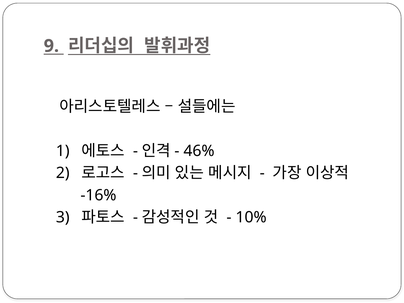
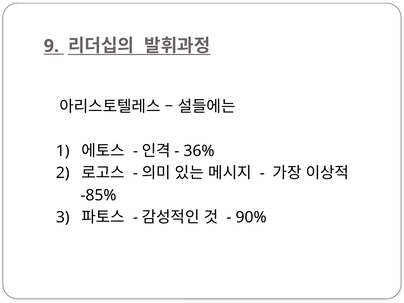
46%: 46% -> 36% (199, 151)
-16%: -16% -> -85% (98, 195)
10%: 10% -> 90% (251, 217)
